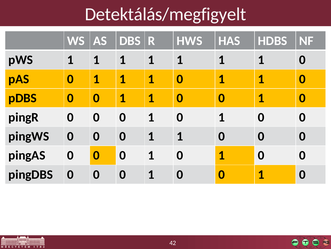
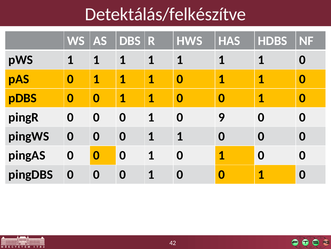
Detektálás/megfigyelt: Detektálás/megfigyelt -> Detektálás/felkészítve (166, 14)
1: 1 -> 9 (222, 117)
